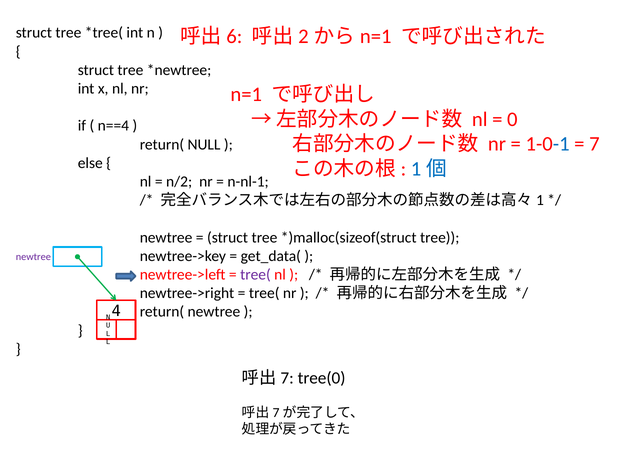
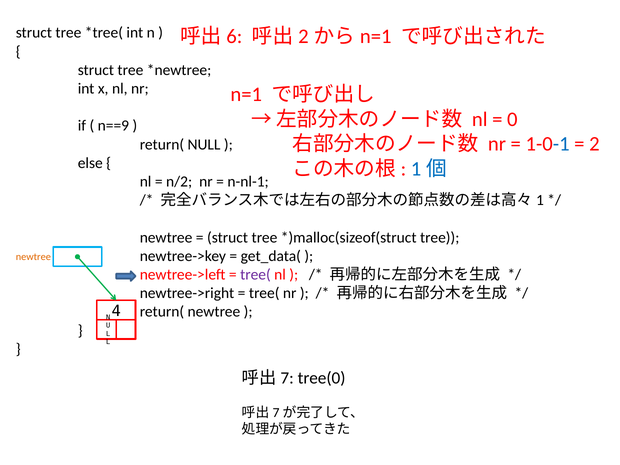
n==4: n==4 -> n==9 (113, 126)
7: 7 -> 2 (594, 144)
newtree colour: purple -> orange (33, 257)
